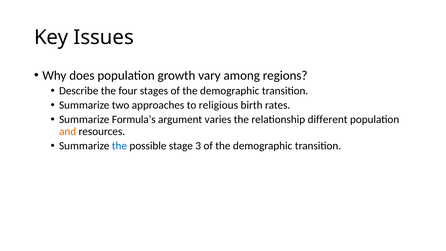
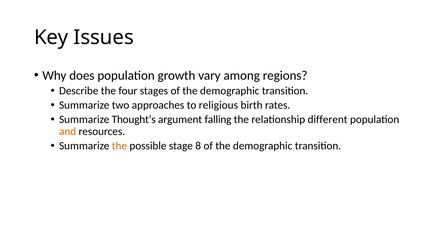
Formula’s: Formula’s -> Thought’s (134, 119)
varies: varies -> falling (218, 119)
the colour: blue -> orange (119, 146)
3: 3 -> 8 (198, 146)
